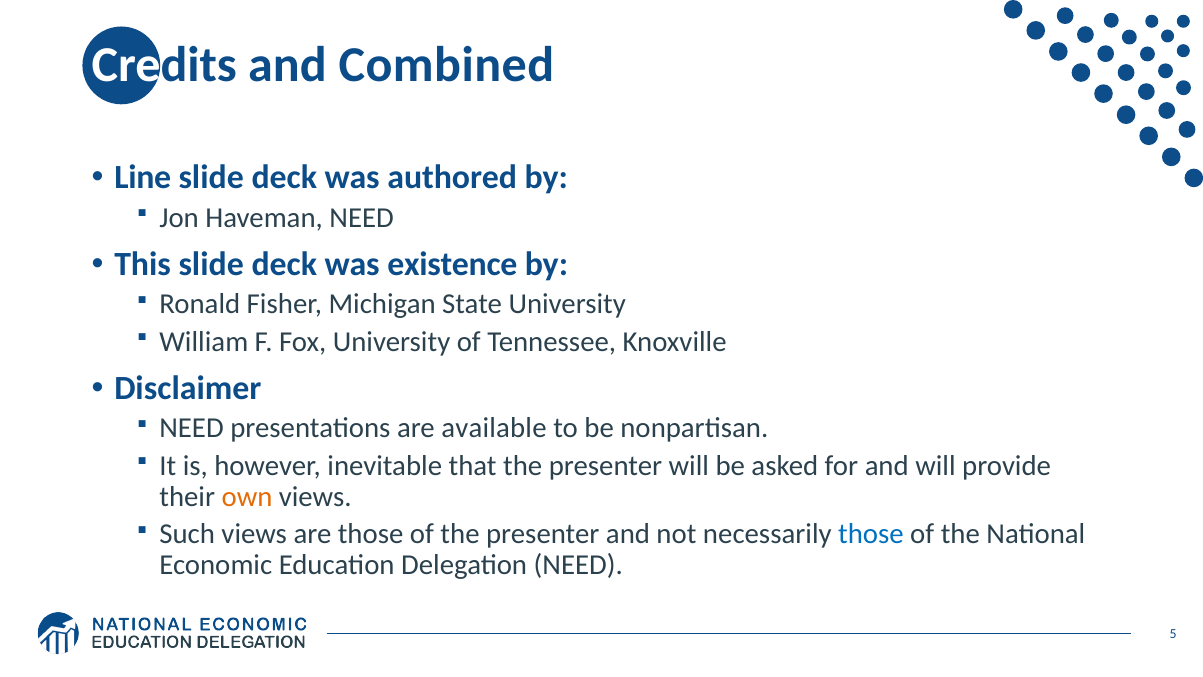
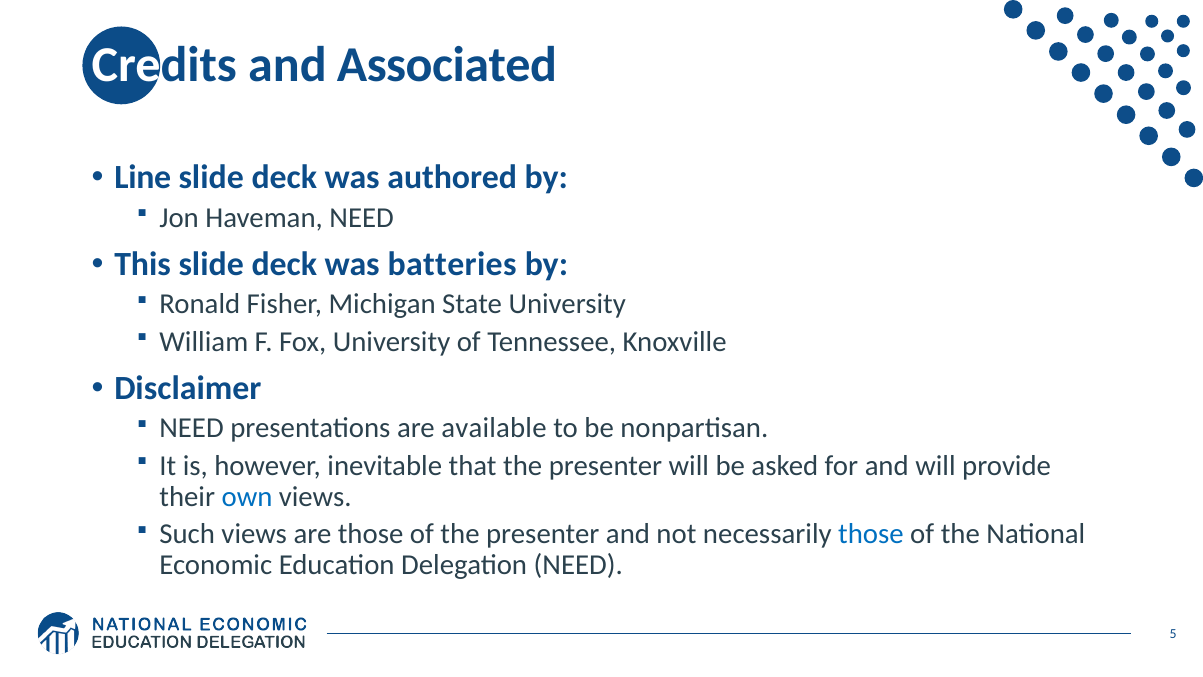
Combined: Combined -> Associated (447, 65)
existence: existence -> batteries (452, 264)
own colour: orange -> blue (247, 497)
